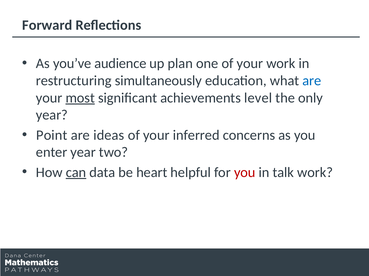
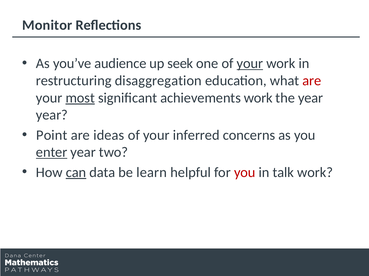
Forward: Forward -> Monitor (47, 25)
plan: plan -> seek (180, 64)
your underline: none -> present (250, 64)
simultaneously: simultaneously -> disaggregation (158, 81)
are colour: blue -> red (312, 81)
achievements level: level -> work (258, 98)
the only: only -> year (311, 98)
enter underline: none -> present (52, 153)
heart: heart -> learn (152, 173)
